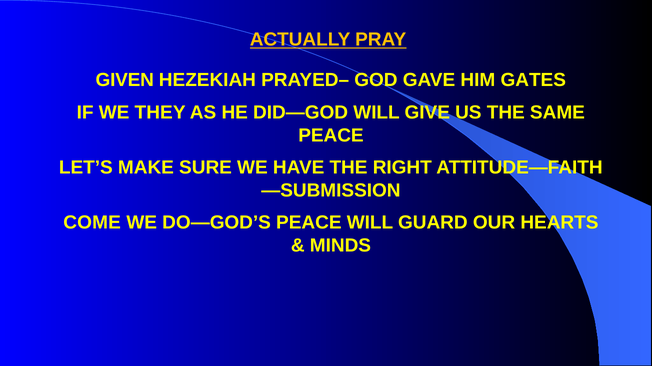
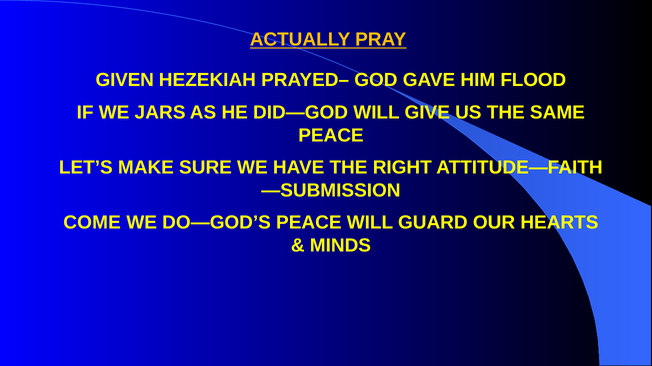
GATES: GATES -> FLOOD (533, 80)
THEY: THEY -> JARS (160, 113)
